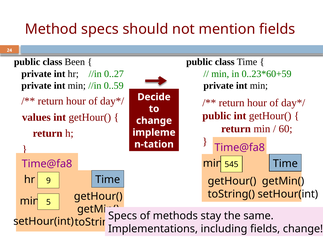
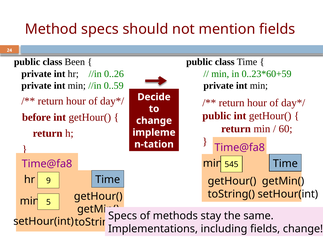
0..27: 0..27 -> 0..26 (114, 74)
values: values -> before (36, 117)
